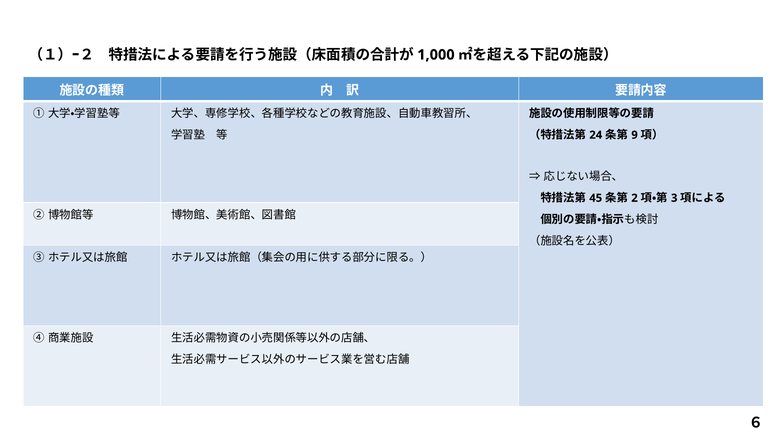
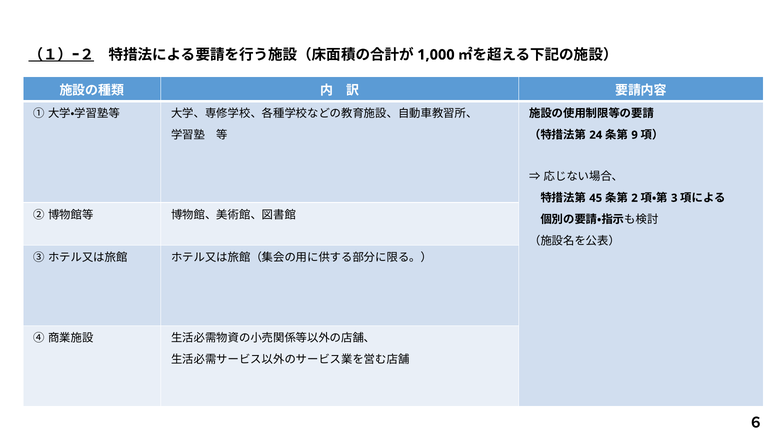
（１）ｰ２ underline: none -> present (61, 55)
